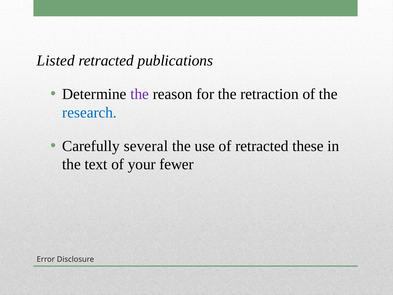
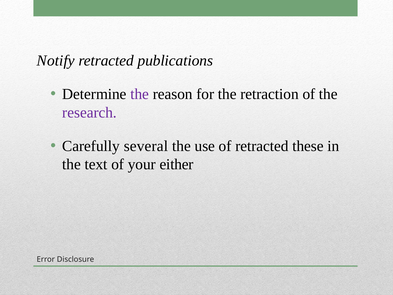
Listed: Listed -> Notify (56, 61)
research colour: blue -> purple (90, 112)
fewer: fewer -> either (177, 164)
